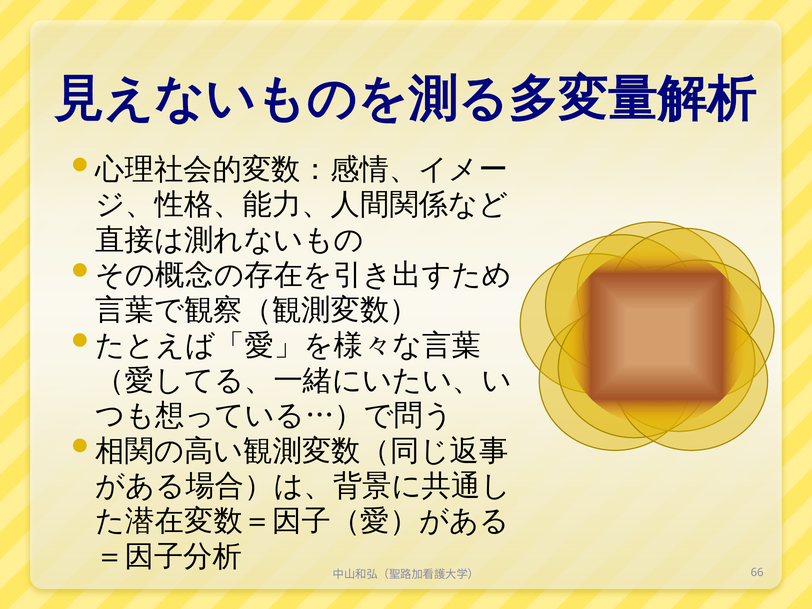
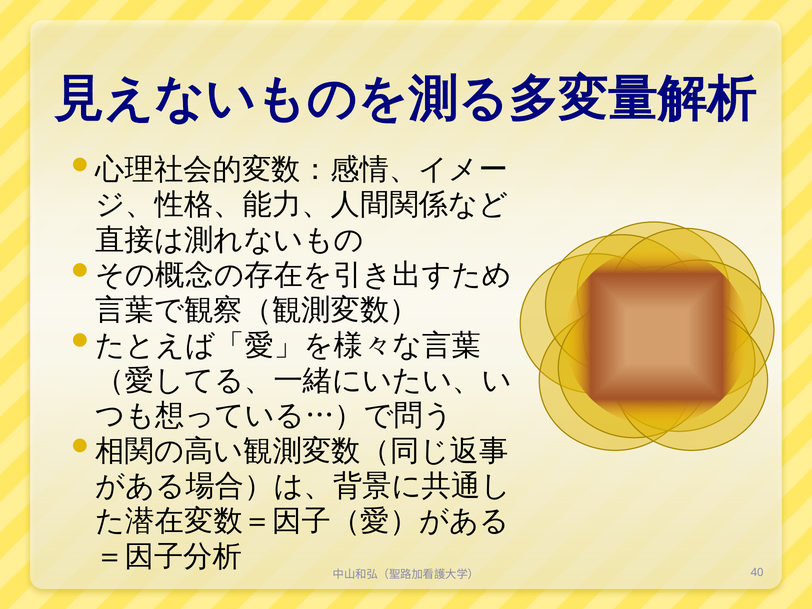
66: 66 -> 40 (757, 573)
